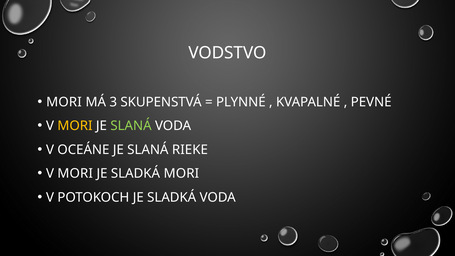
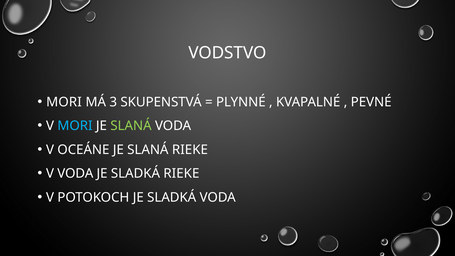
MORI colour: yellow -> light blue (75, 126)
MORI: MORI -> VODA (75, 173)
SLADKÁ MORI: MORI -> RIEKE (181, 173)
